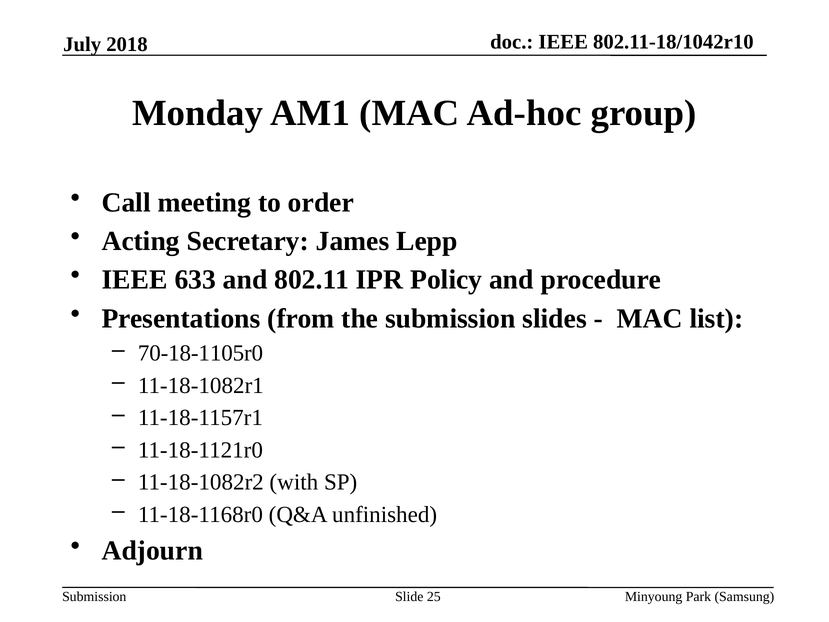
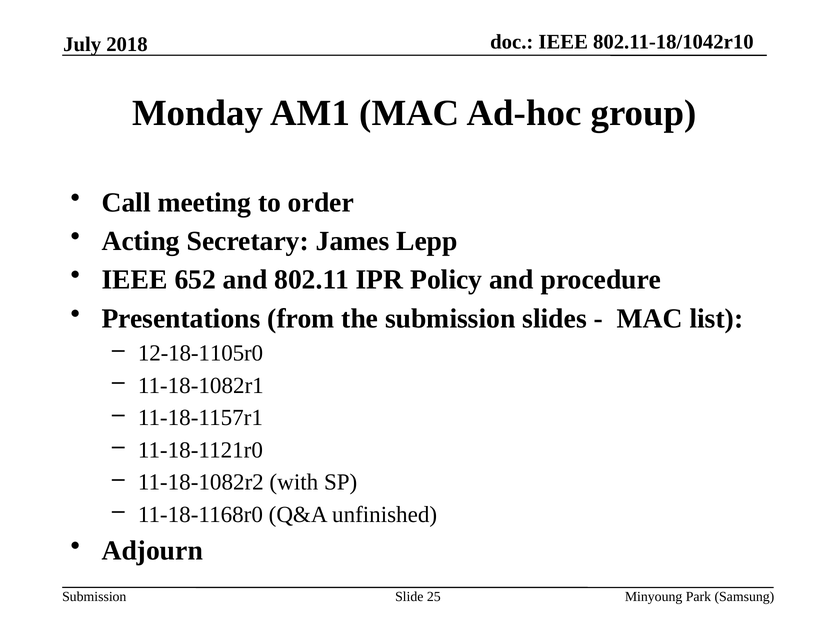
633: 633 -> 652 (195, 280)
70-18-1105r0: 70-18-1105r0 -> 12-18-1105r0 (200, 353)
